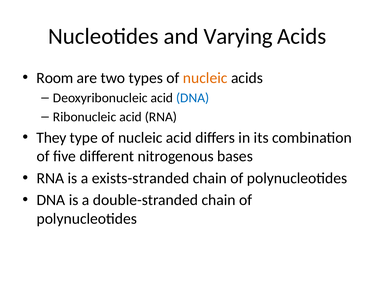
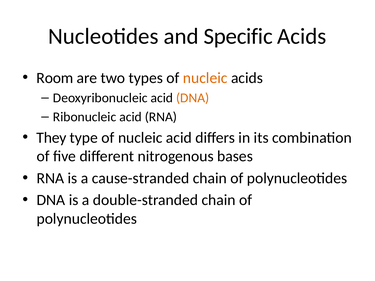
Varying: Varying -> Specific (238, 36)
DNA colour: blue -> orange (193, 98)
exists-stranded: exists-stranded -> cause-stranded (141, 178)
